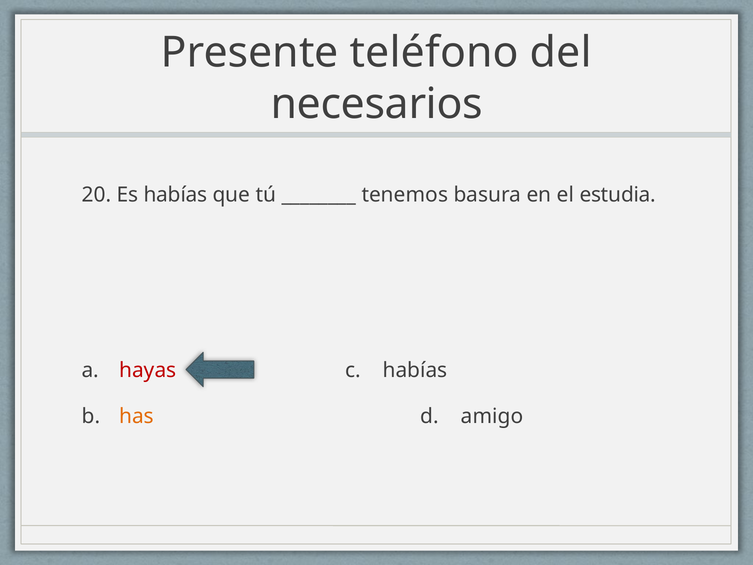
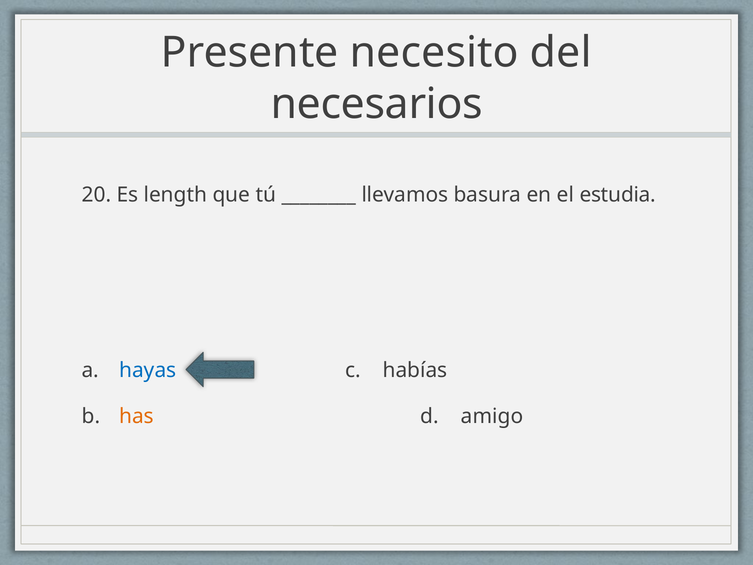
teléfono: teléfono -> necesito (434, 53)
Es habías: habías -> length (175, 195)
tenemos: tenemos -> llevamos (405, 195)
hayas colour: red -> blue (148, 370)
